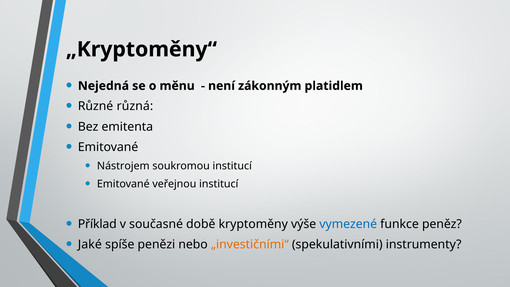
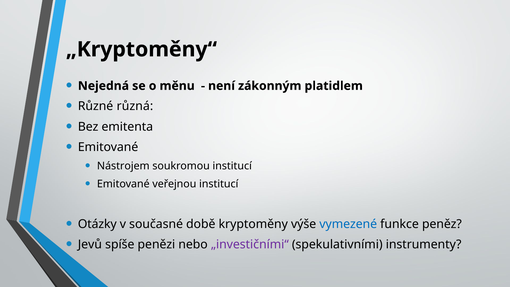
Příklad: Příklad -> Otázky (97, 224)
Jaké: Jaké -> Jevů (90, 244)
„investičními“ colour: orange -> purple (250, 244)
